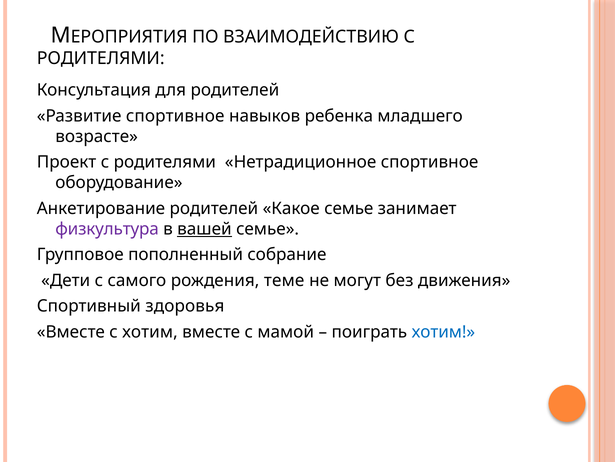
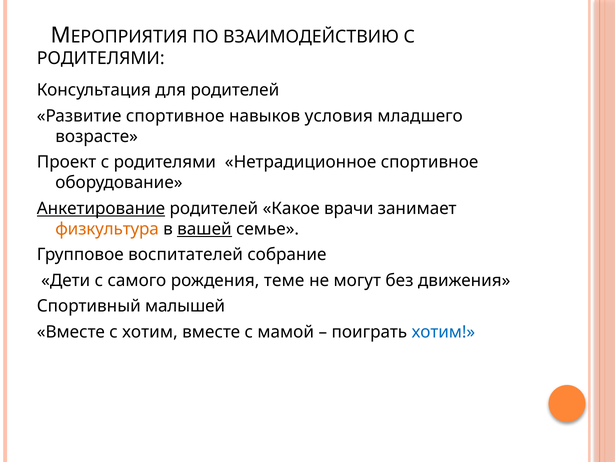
ребенка: ребенка -> условия (339, 116)
Анкетирование underline: none -> present (101, 208)
Какое семье: семье -> врачи (349, 208)
физкультура colour: purple -> orange (107, 229)
пополненный: пополненный -> воспитателей (186, 254)
здоровья: здоровья -> малышей (185, 306)
